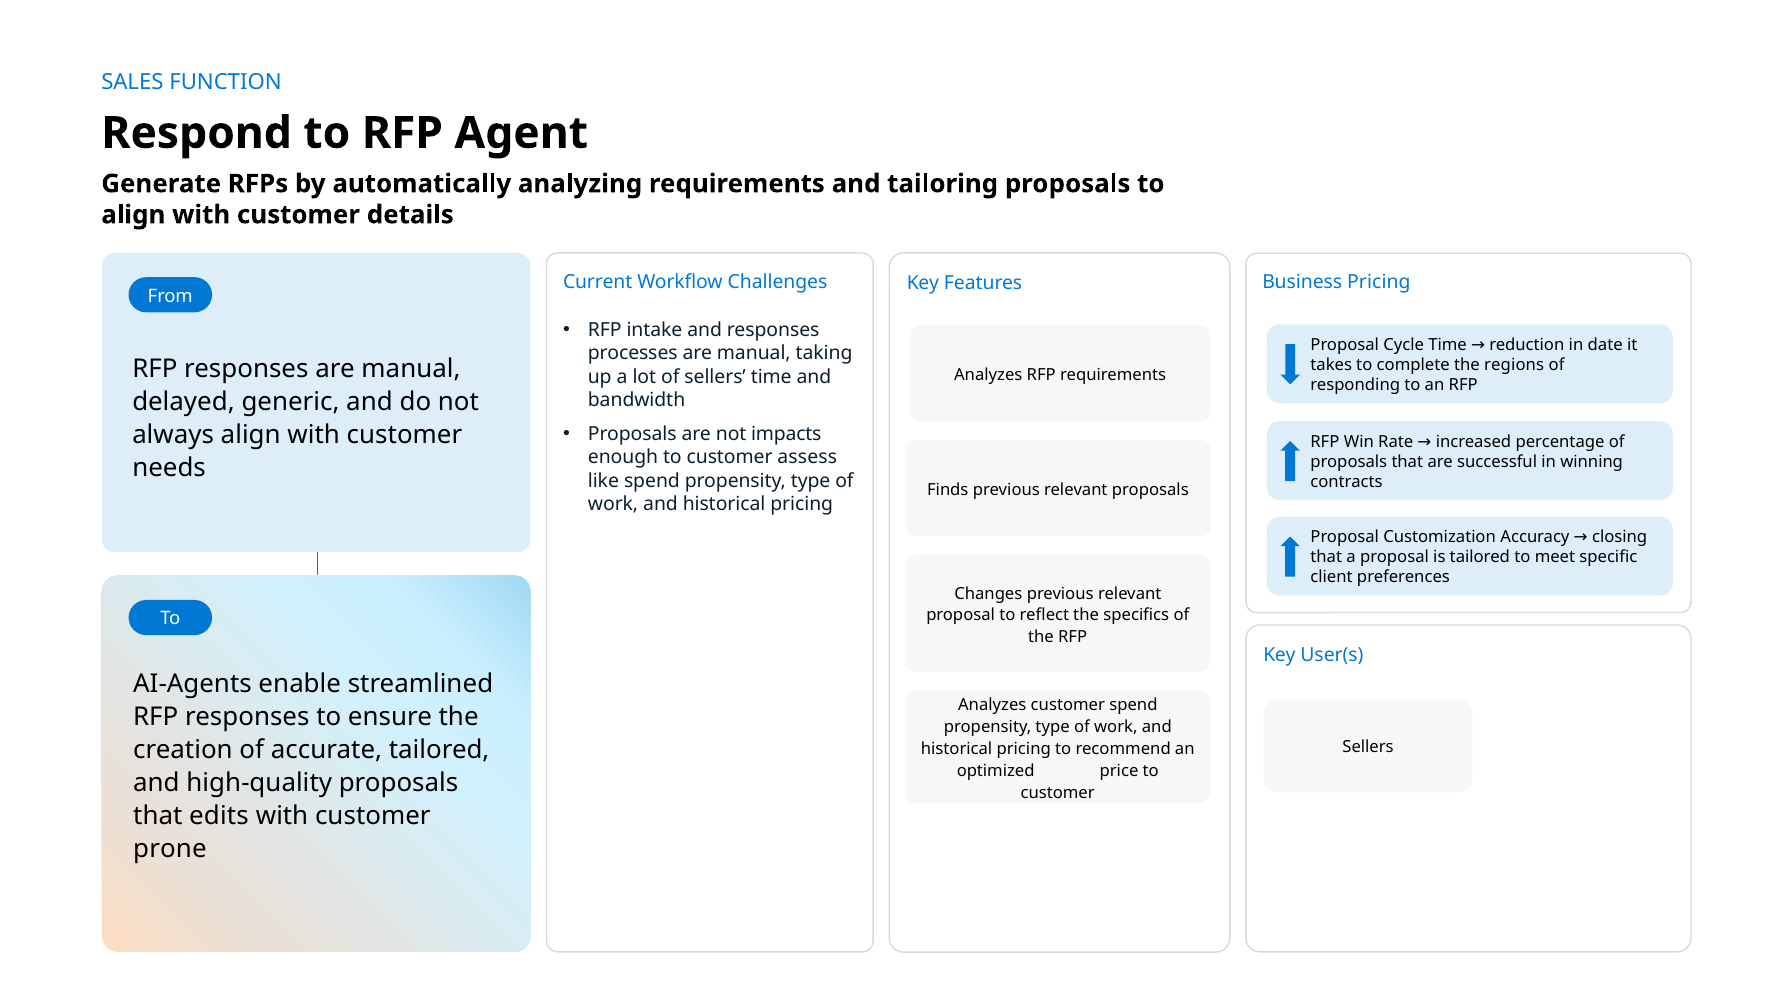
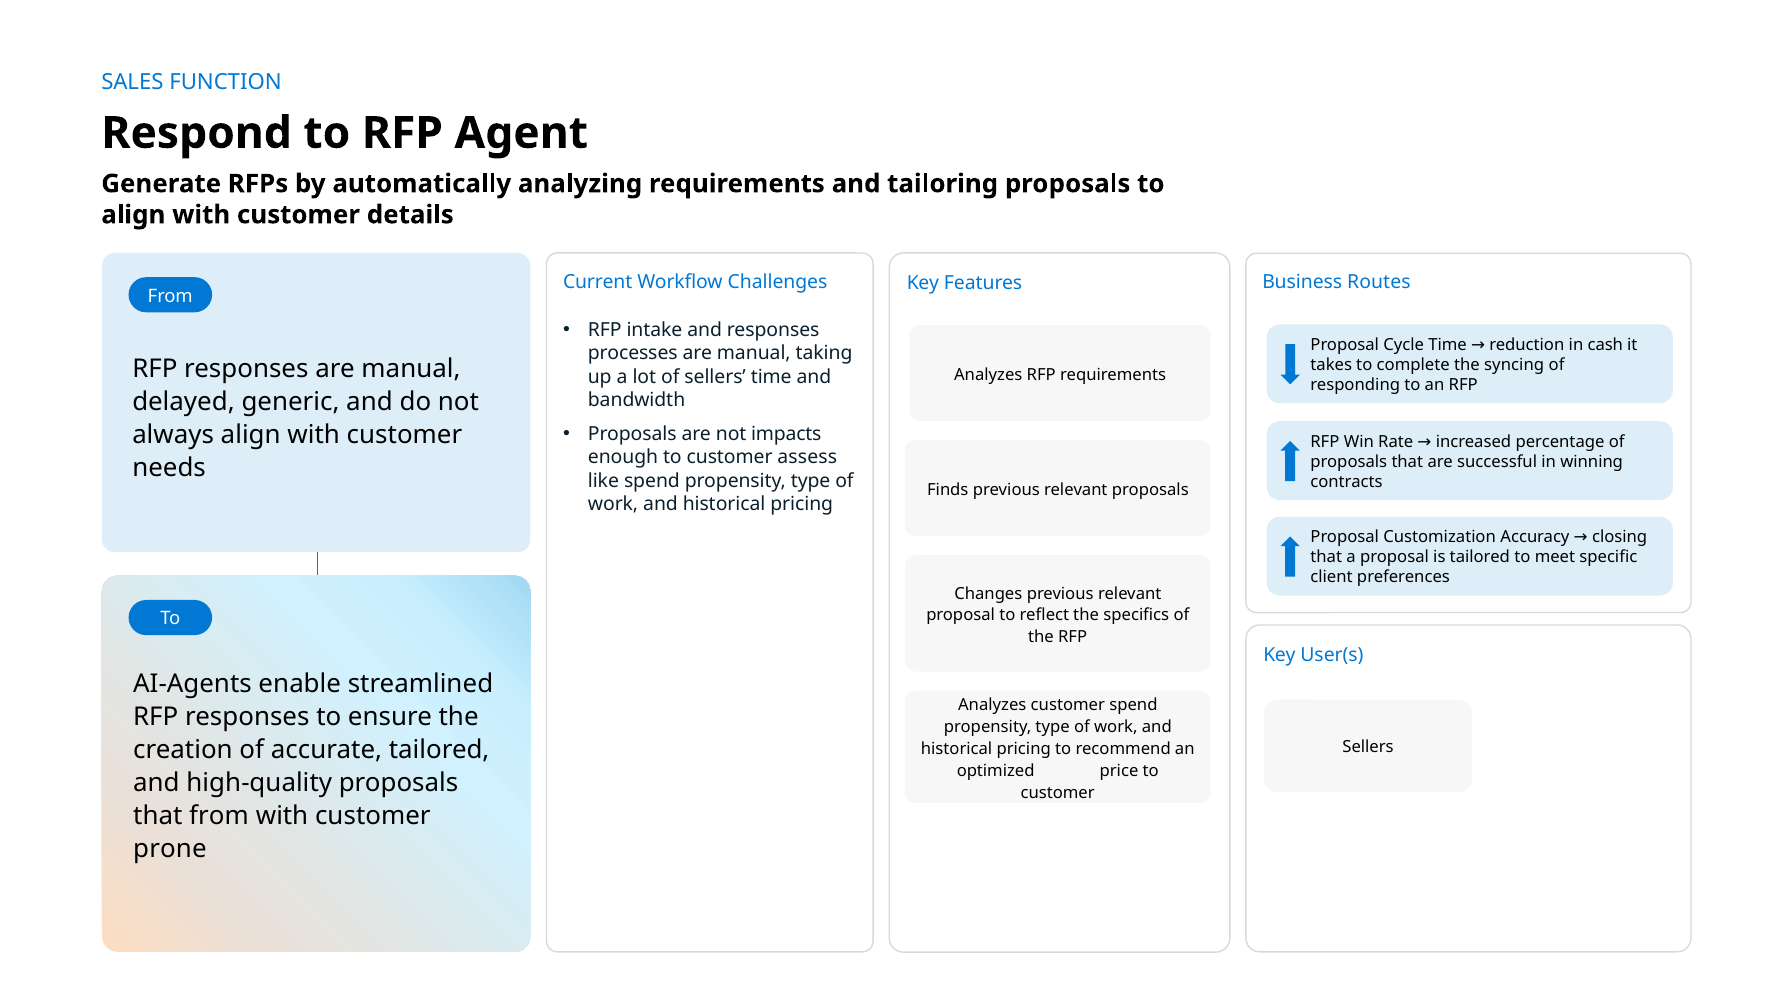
Business Pricing: Pricing -> Routes (1379, 283)
date: date -> cash (1605, 345)
regions: regions -> syncing (1514, 365)
that edits: edits -> from (219, 816)
